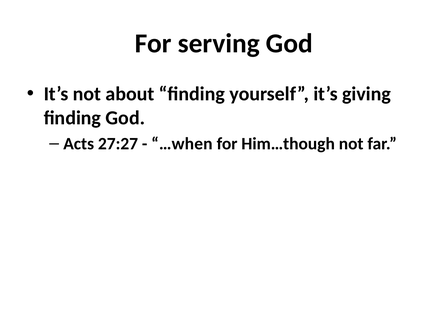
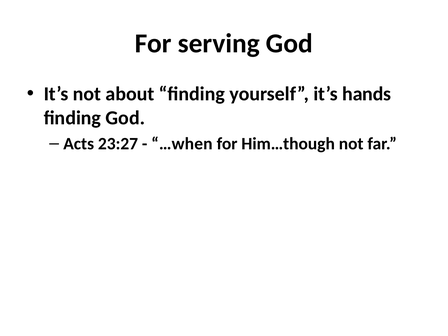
giving: giving -> hands (367, 94)
27:27: 27:27 -> 23:27 (118, 144)
